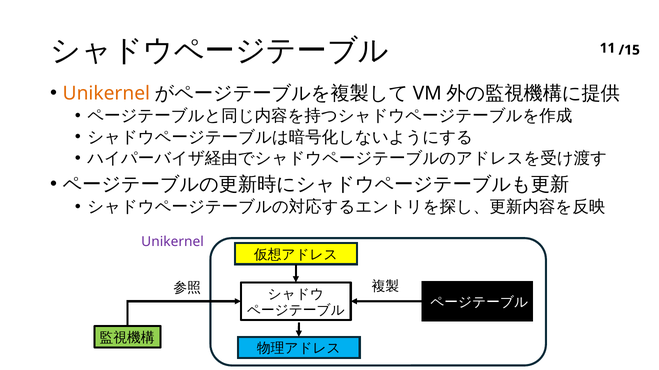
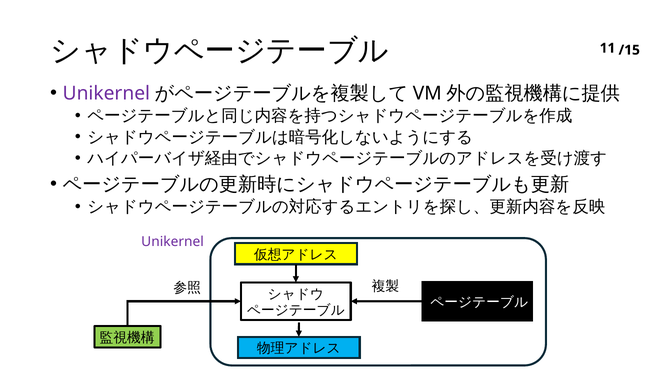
Unikernel colour: orange -> purple (106, 93)
